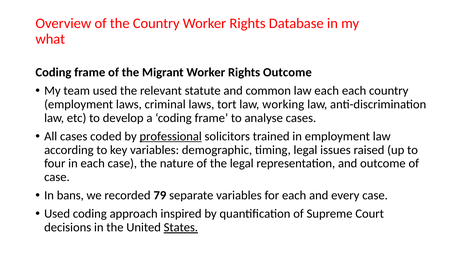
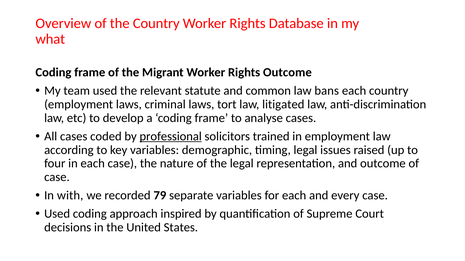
law each: each -> bans (327, 91)
working: working -> litigated (283, 105)
bans: bans -> with (70, 196)
States underline: present -> none (181, 228)
